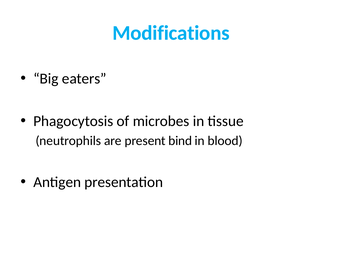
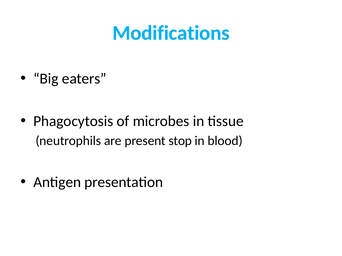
bind: bind -> stop (180, 141)
